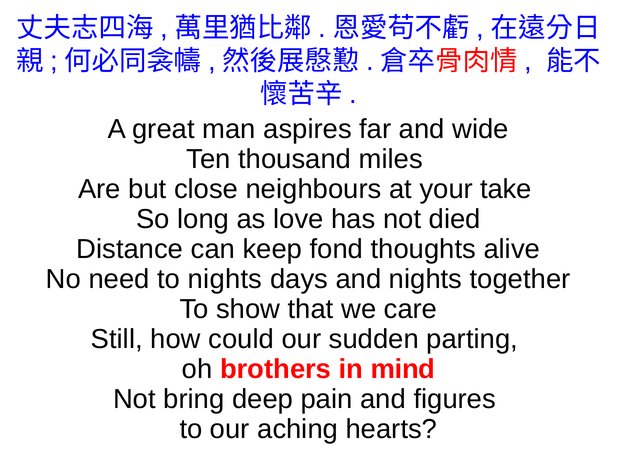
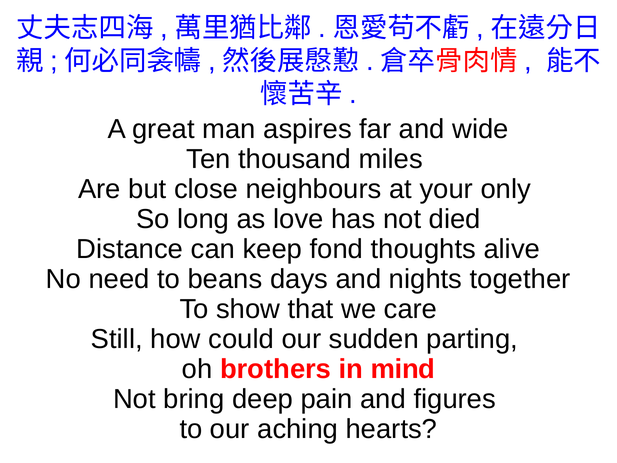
take: take -> only (506, 189)
to nights: nights -> beans (225, 279)
